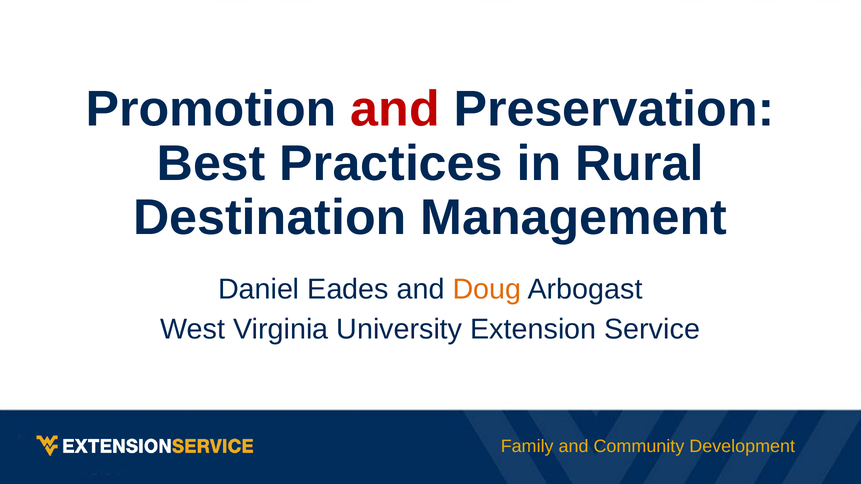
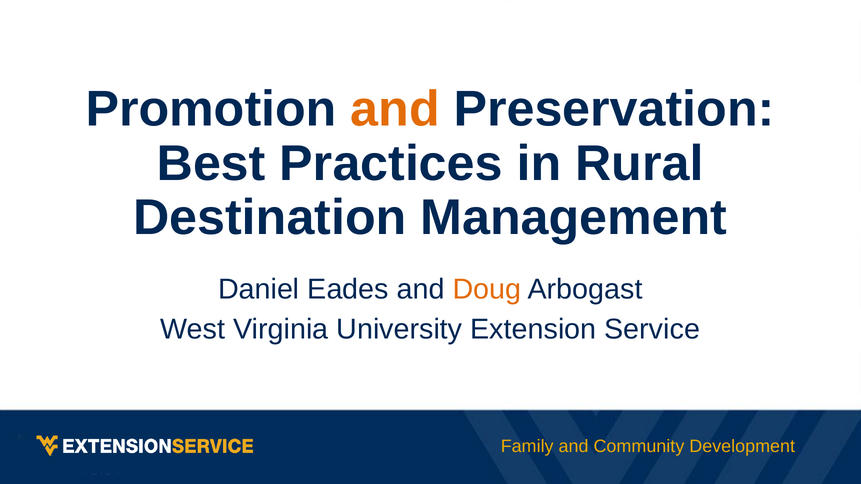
and colour: red -> orange (395, 109)
